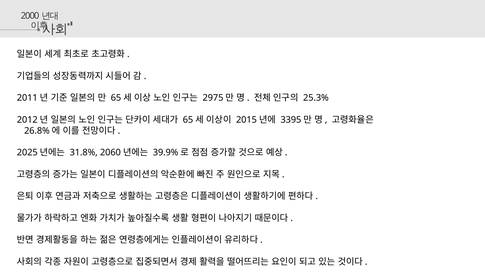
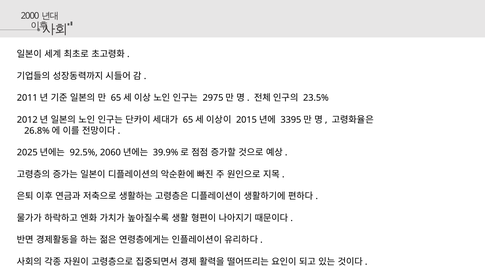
25.3%: 25.3% -> 23.5% (316, 98)
31.8%: 31.8% -> 92.5% (84, 152)
